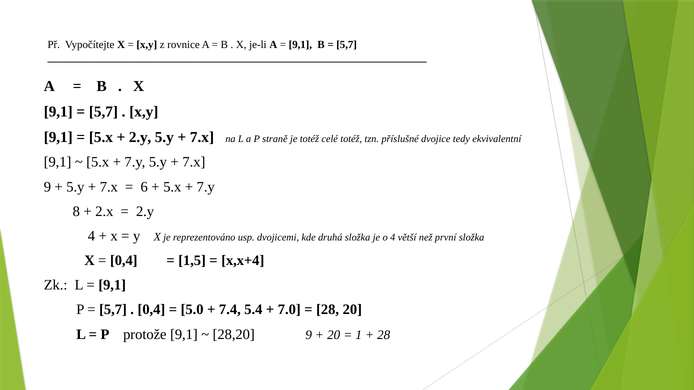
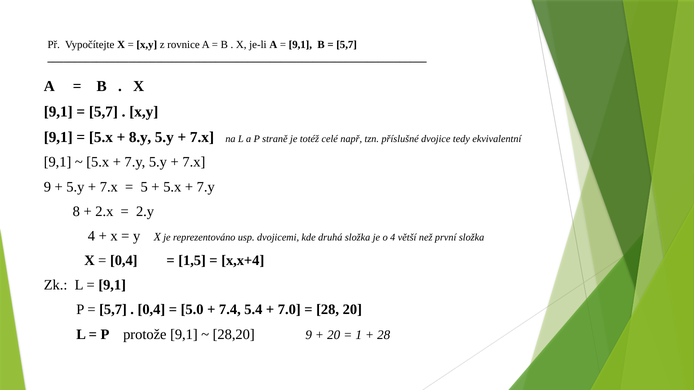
2.y: 2.y -> 8.y (140, 137)
celé totéž: totéž -> např (351, 139)
6: 6 -> 5 (144, 187)
